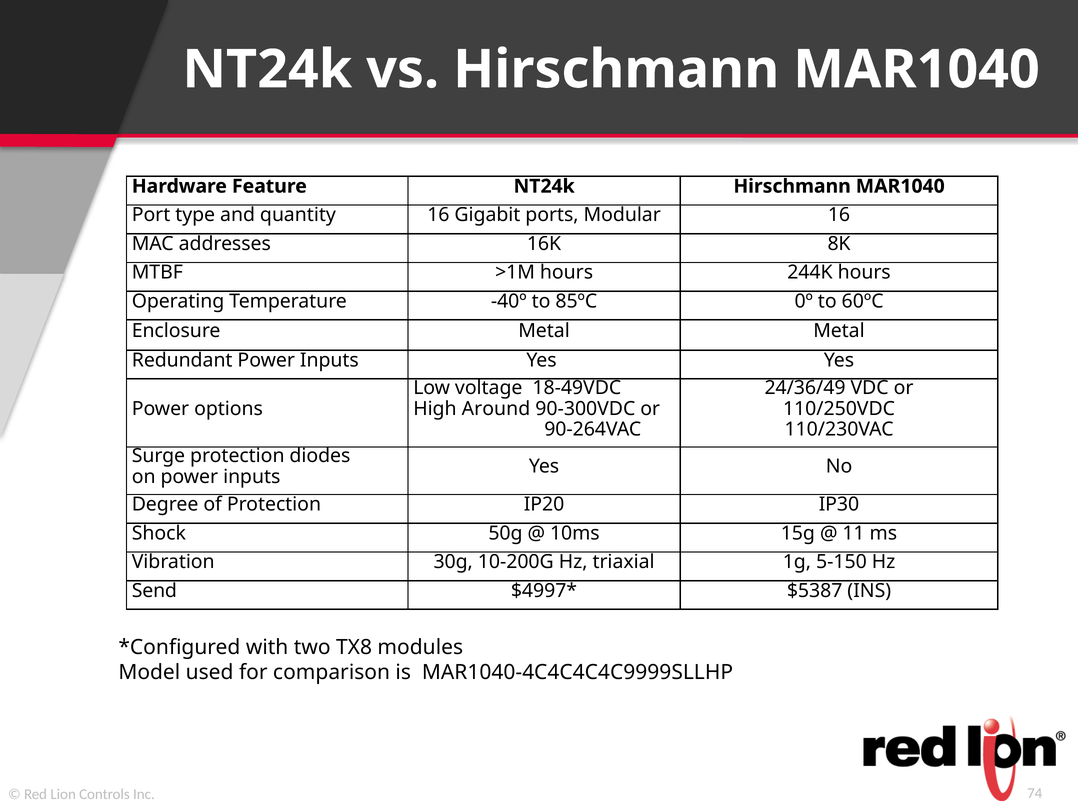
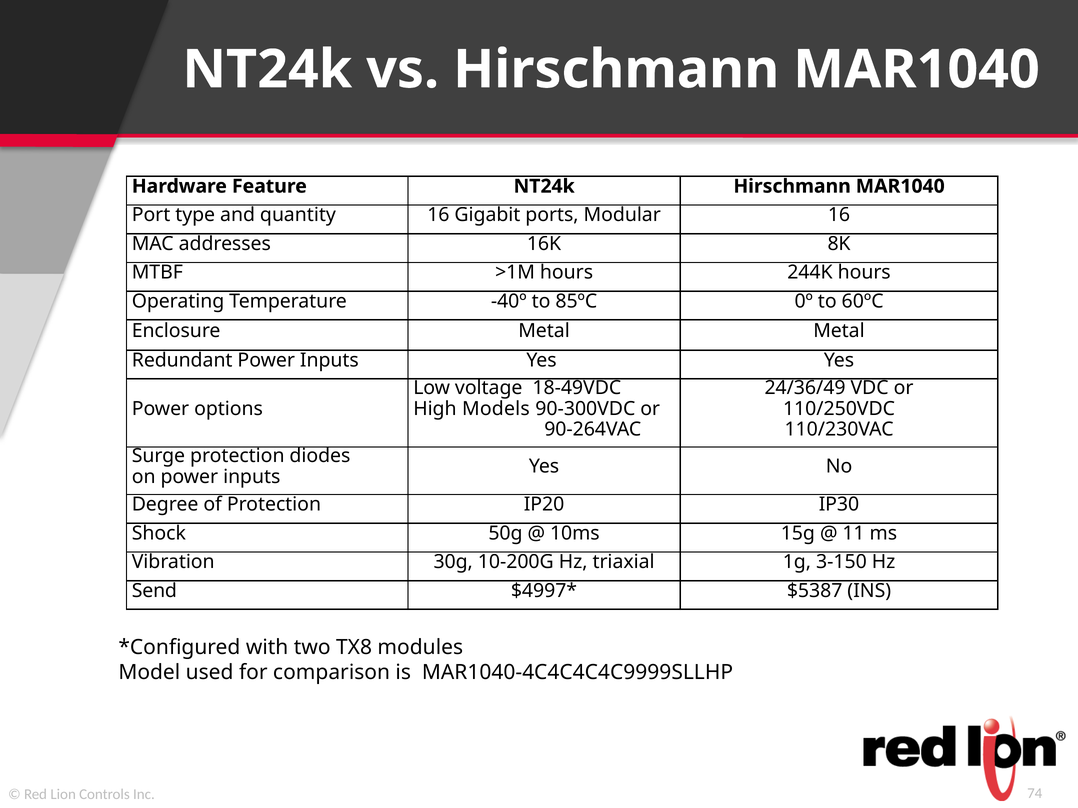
Around: Around -> Models (496, 409)
5-150: 5-150 -> 3-150 (841, 562)
